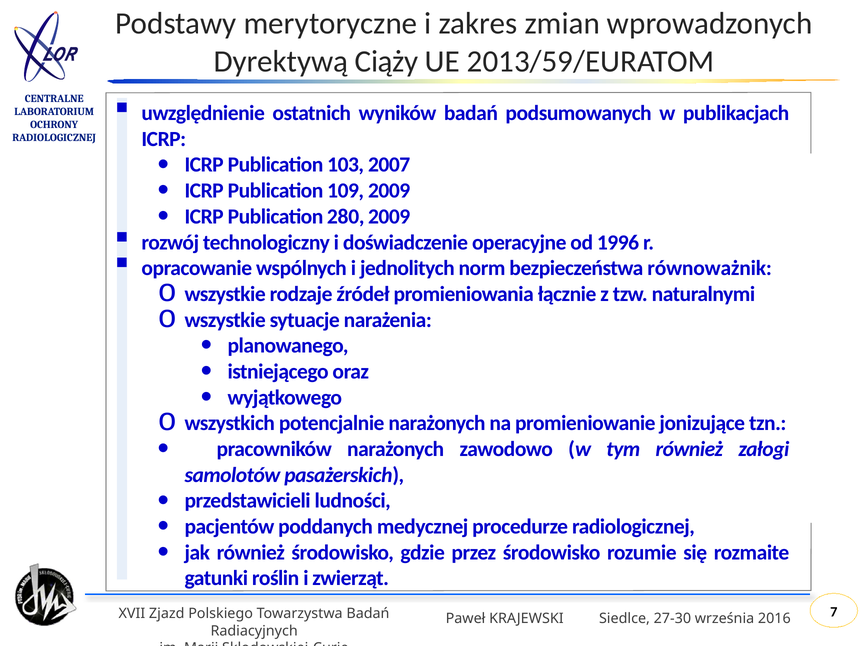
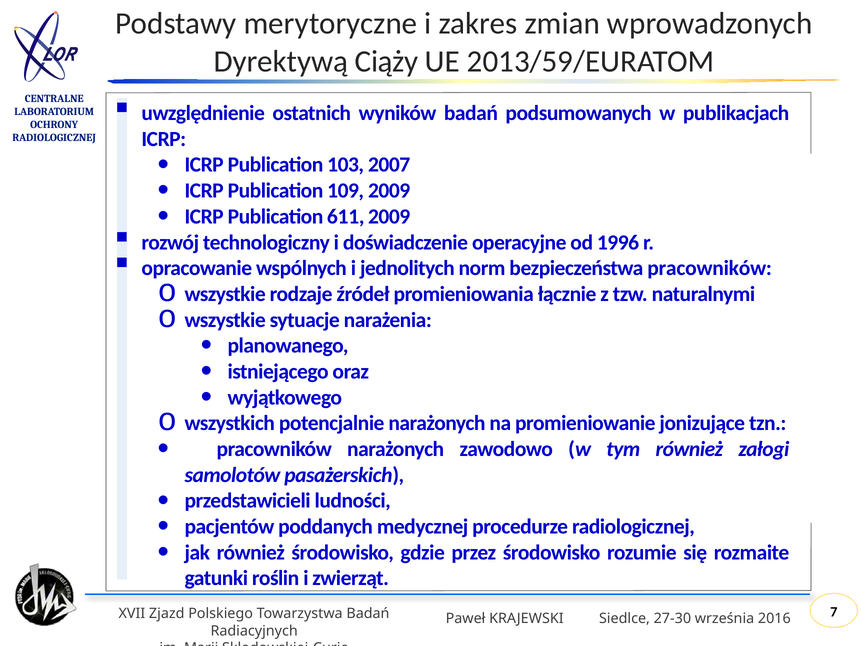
280: 280 -> 611 (346, 216)
bezpieczeństwa równoważnik: równoważnik -> pracowników (710, 268)
